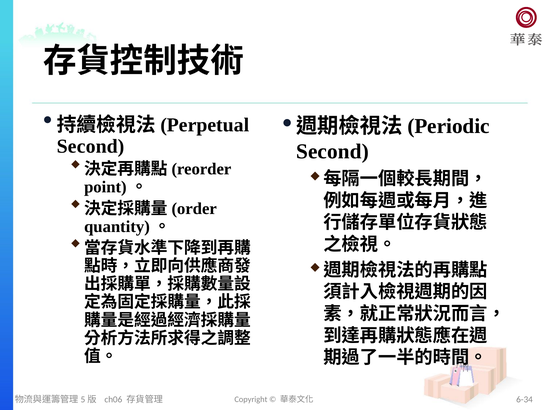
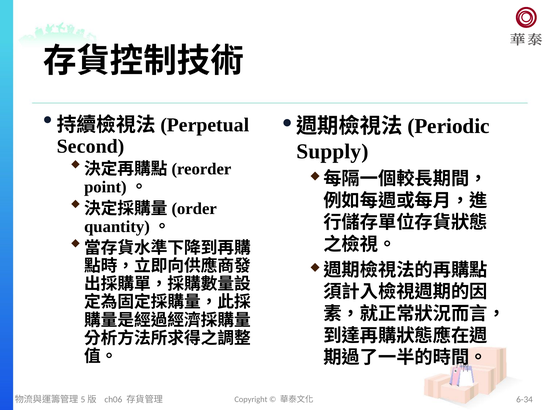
Second: Second -> Supply (332, 152)
